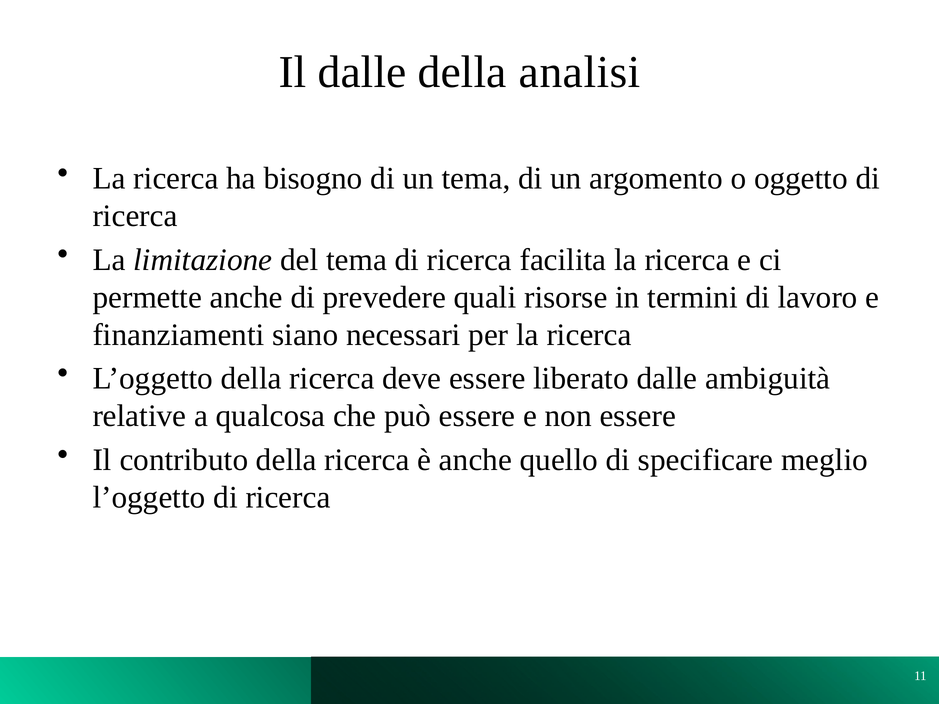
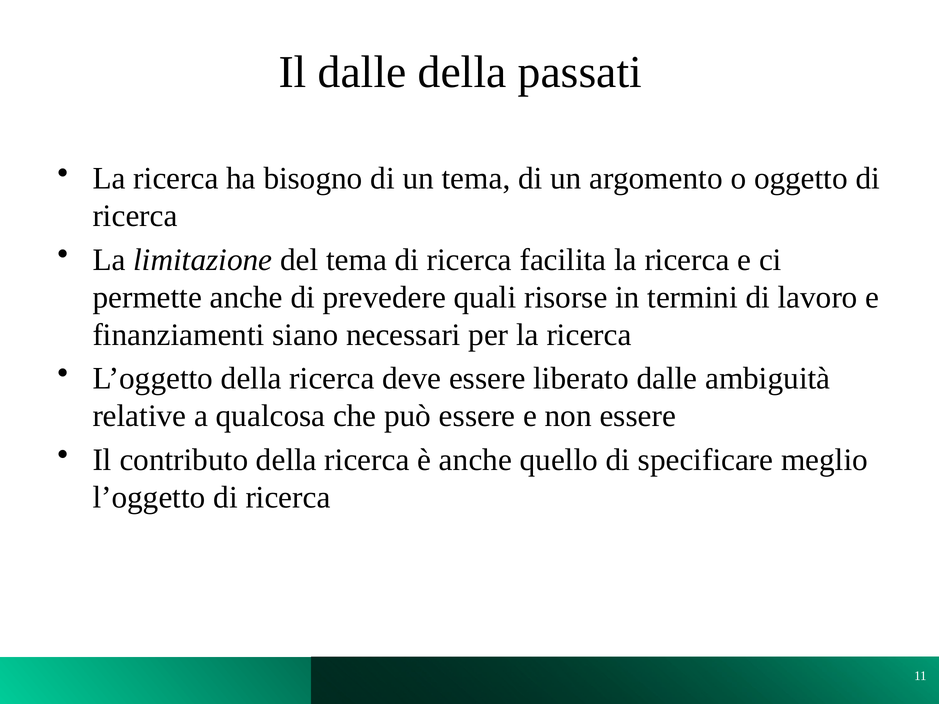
analisi: analisi -> passati (580, 72)
